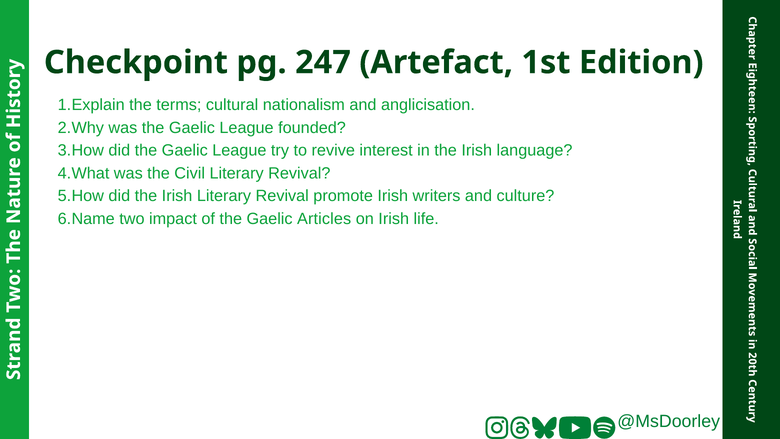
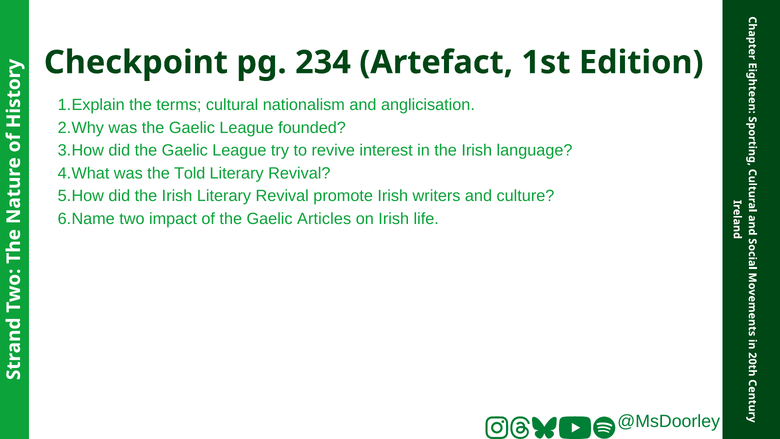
247: 247 -> 234 (323, 62)
Civil: Civil -> Told (190, 173)
